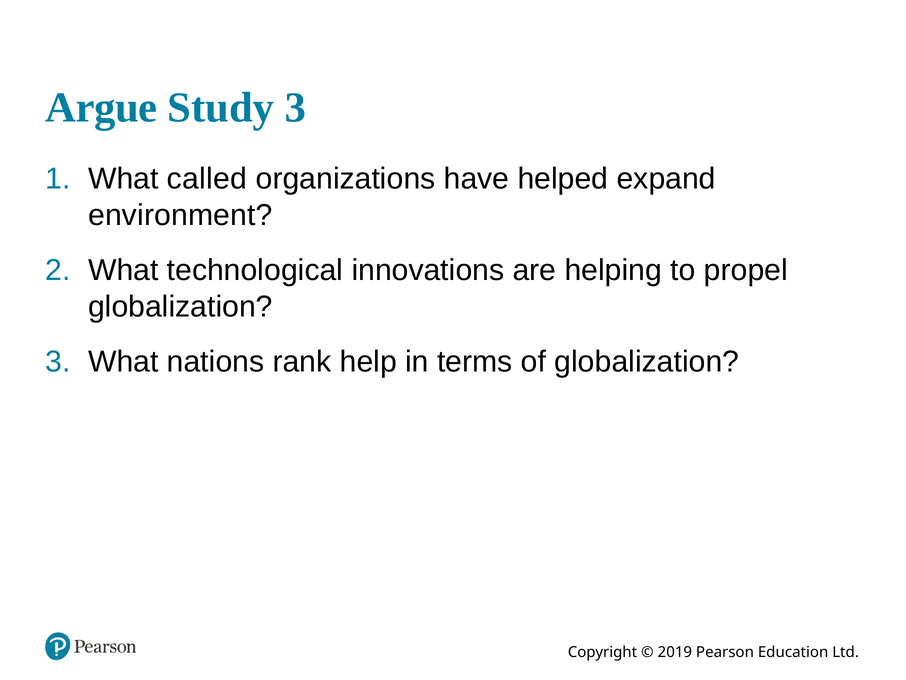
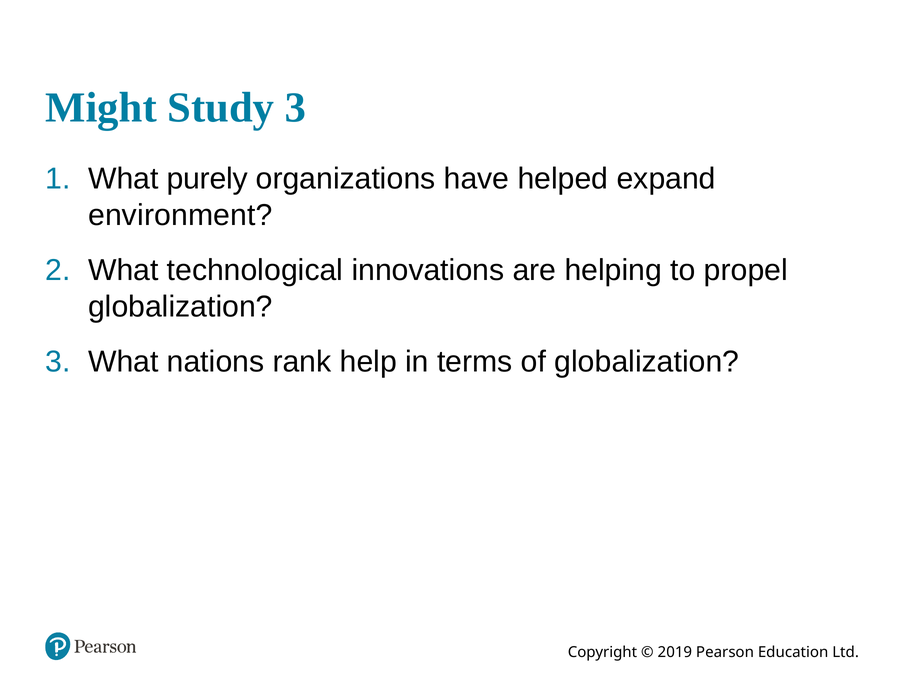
Argue: Argue -> Might (101, 107)
called: called -> purely (207, 179)
